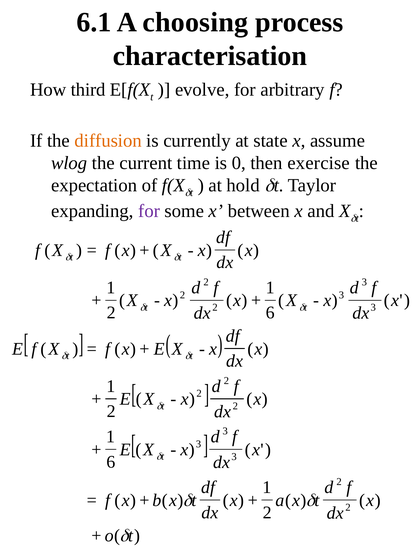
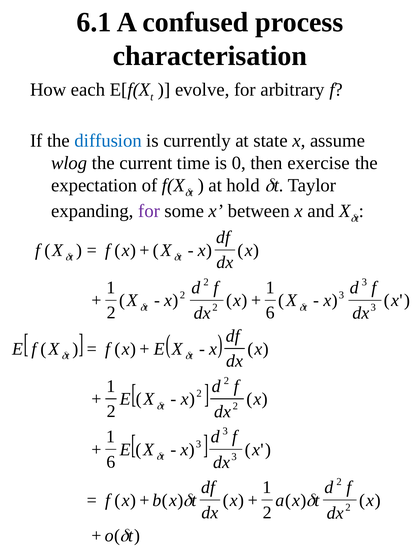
choosing: choosing -> confused (195, 22)
third: third -> each (88, 90)
diffusion colour: orange -> blue (108, 141)
